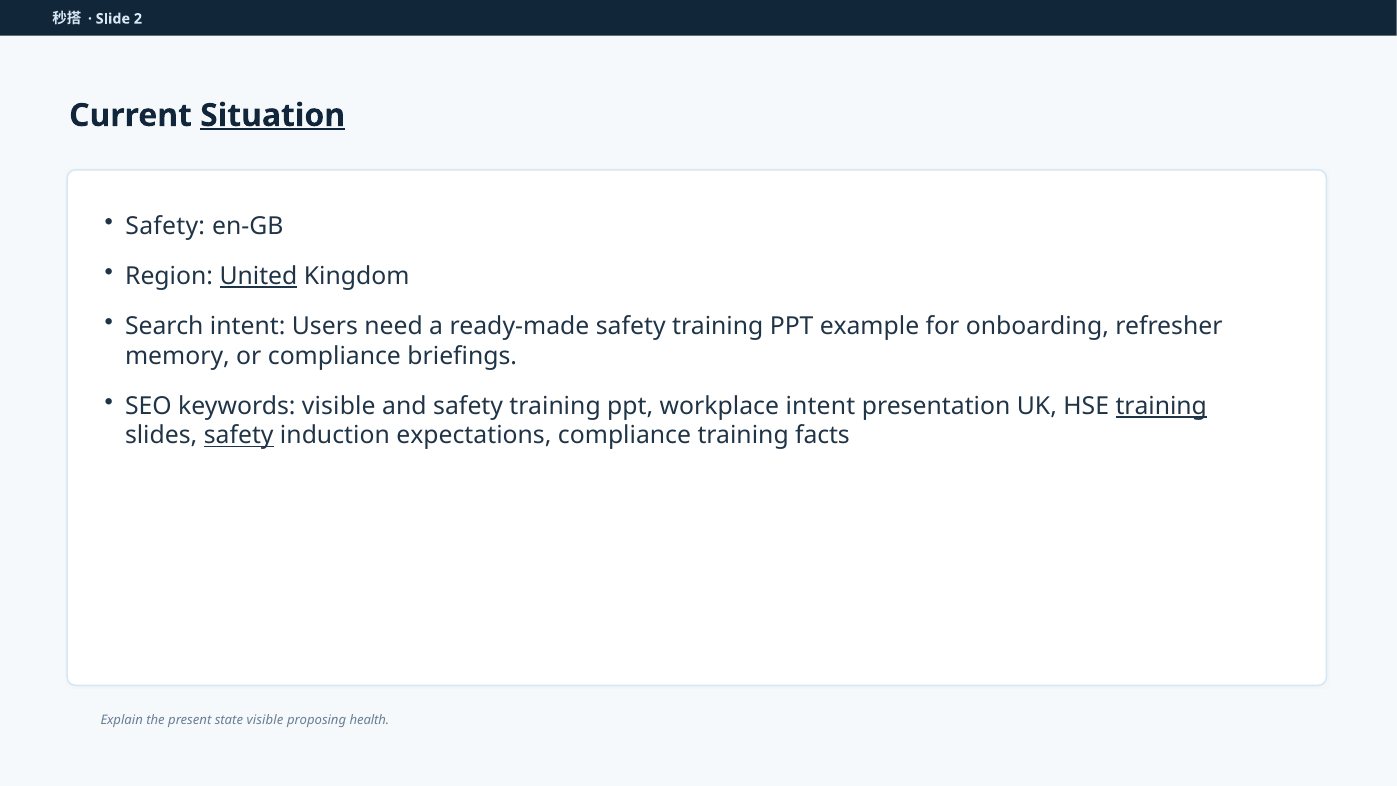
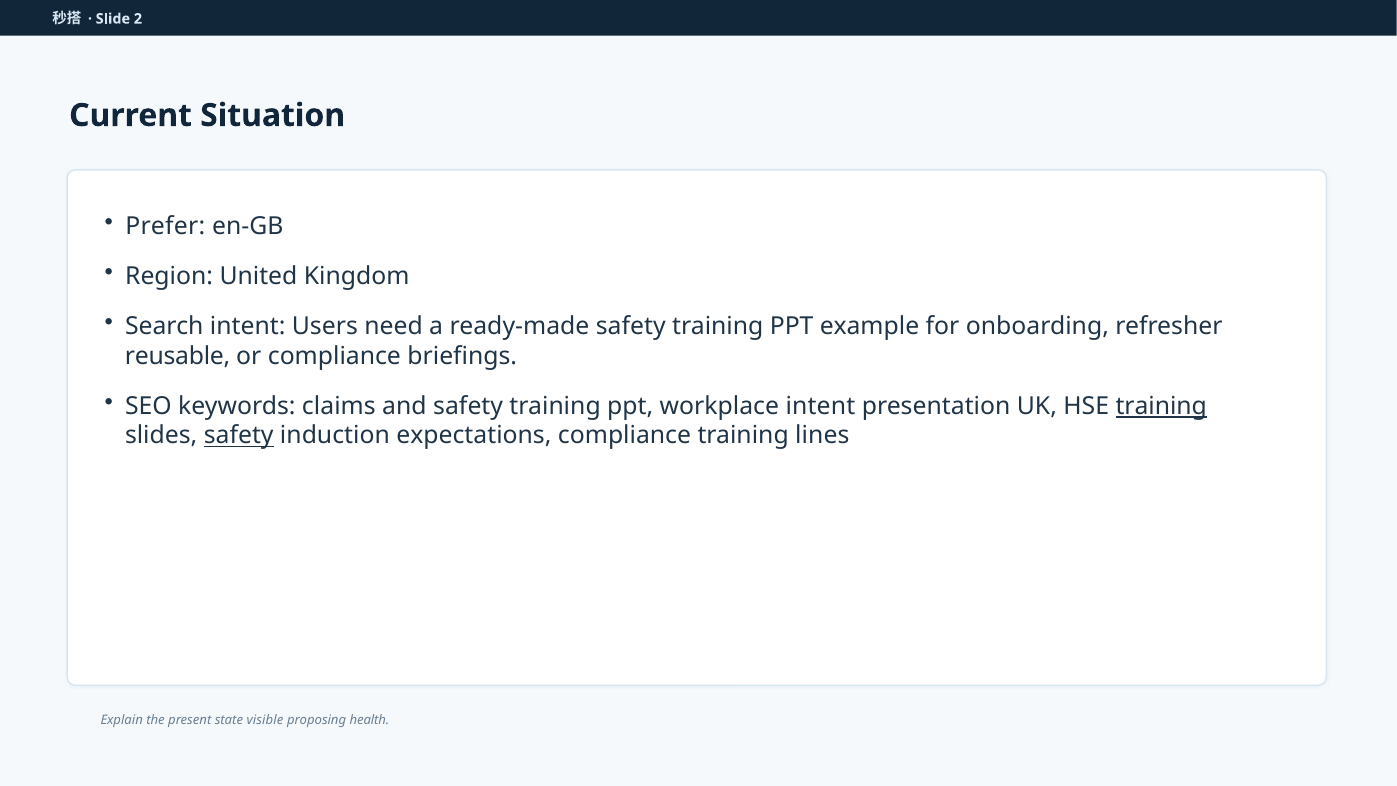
Situation underline: present -> none (273, 115)
Safety: Safety -> Prefer (165, 226)
United underline: present -> none (258, 276)
memory: memory -> reusable (178, 356)
keywords visible: visible -> claims (339, 406)
facts: facts -> lines (822, 436)
